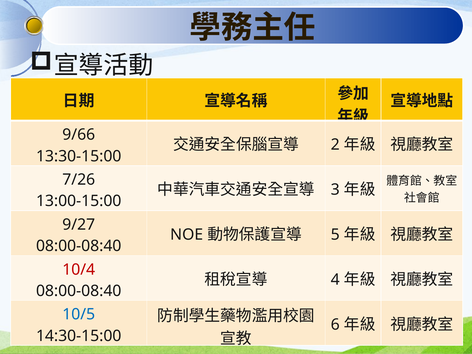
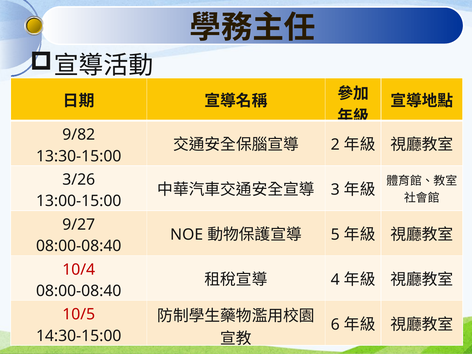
9/66: 9/66 -> 9/82 (79, 135)
7/26: 7/26 -> 3/26 (79, 180)
10/5 colour: blue -> red (79, 314)
